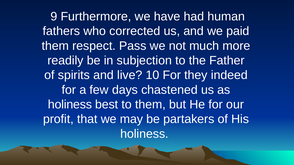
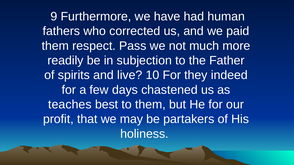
holiness: holiness -> teaches (70, 105)
